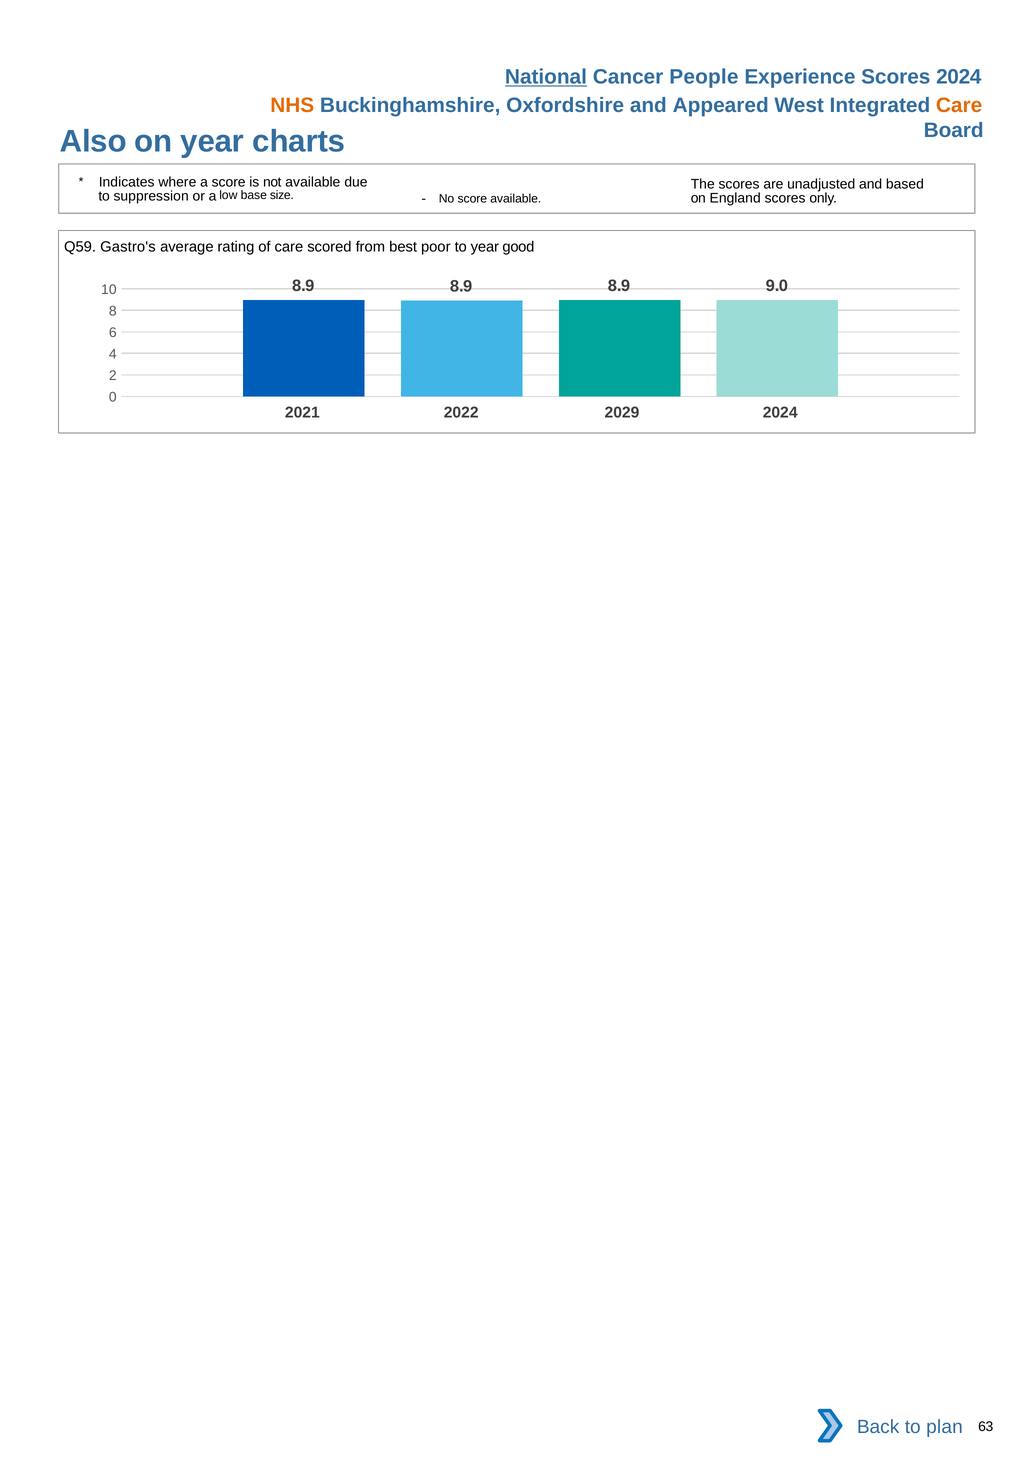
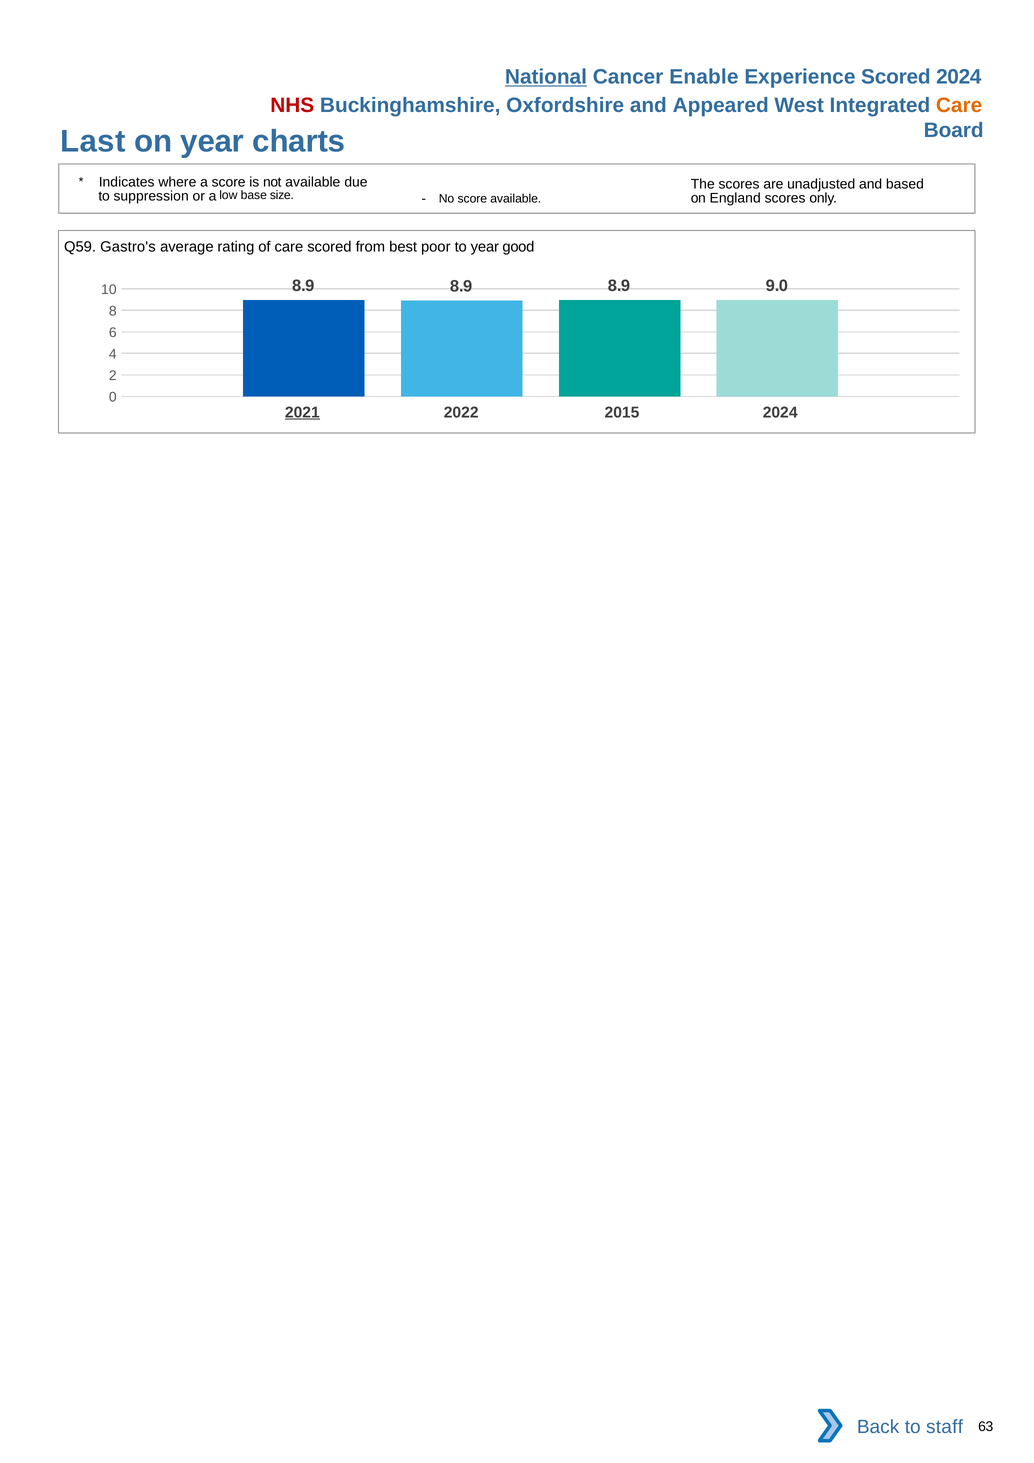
People: People -> Enable (704, 77)
Experience Scores: Scores -> Scored (896, 77)
NHS colour: orange -> red (292, 105)
Also: Also -> Last (93, 141)
2021 underline: none -> present (302, 412)
2029: 2029 -> 2015 (622, 412)
plan: plan -> staff (945, 1427)
